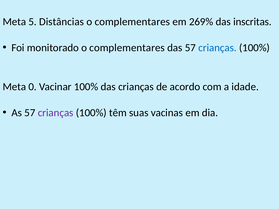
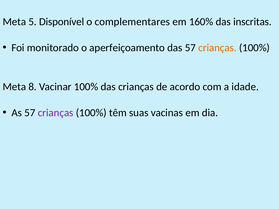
Distâncias: Distâncias -> Disponível (62, 22)
269%: 269% -> 160% (201, 22)
monitorado o complementares: complementares -> aperfeiçoamento (127, 48)
crianças colour: blue -> orange (217, 48)
0: 0 -> 8 (33, 87)
